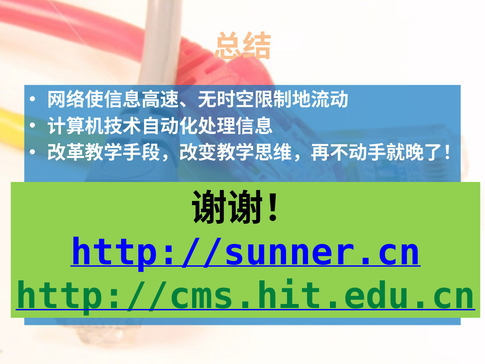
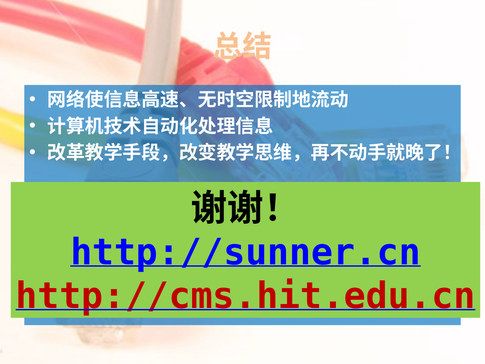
http://cms.hit.edu.cn colour: green -> red (245, 296)
